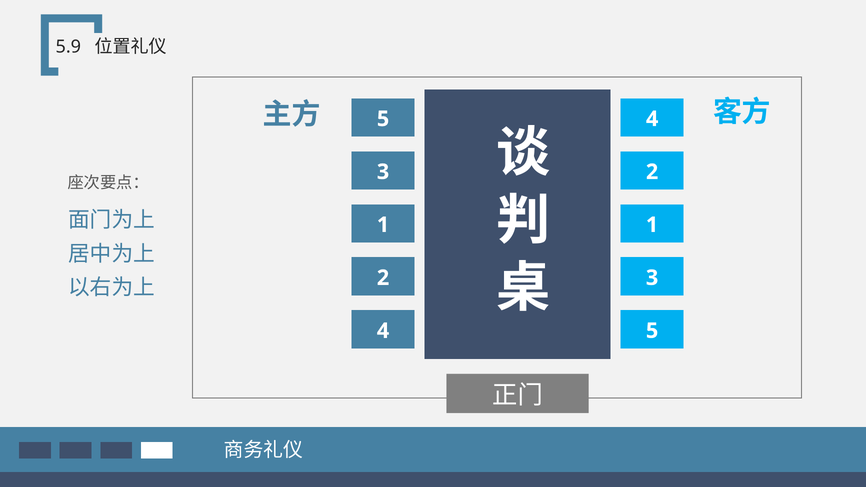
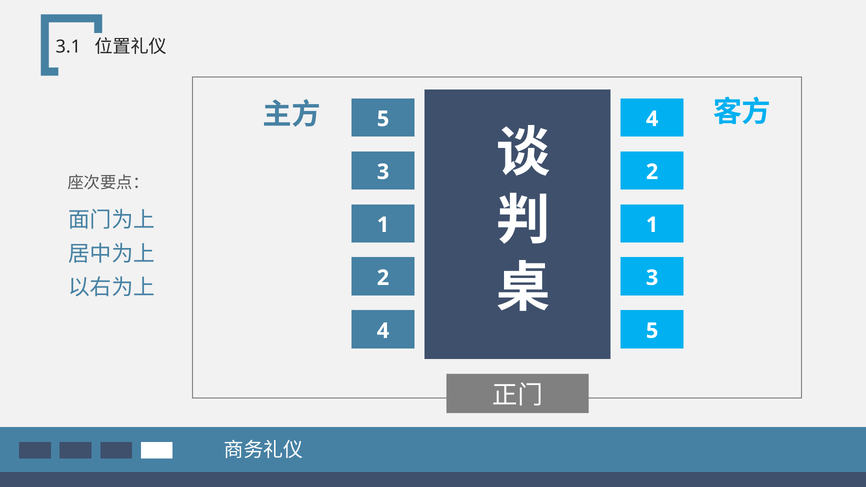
5.9: 5.9 -> 3.1 (68, 47)
